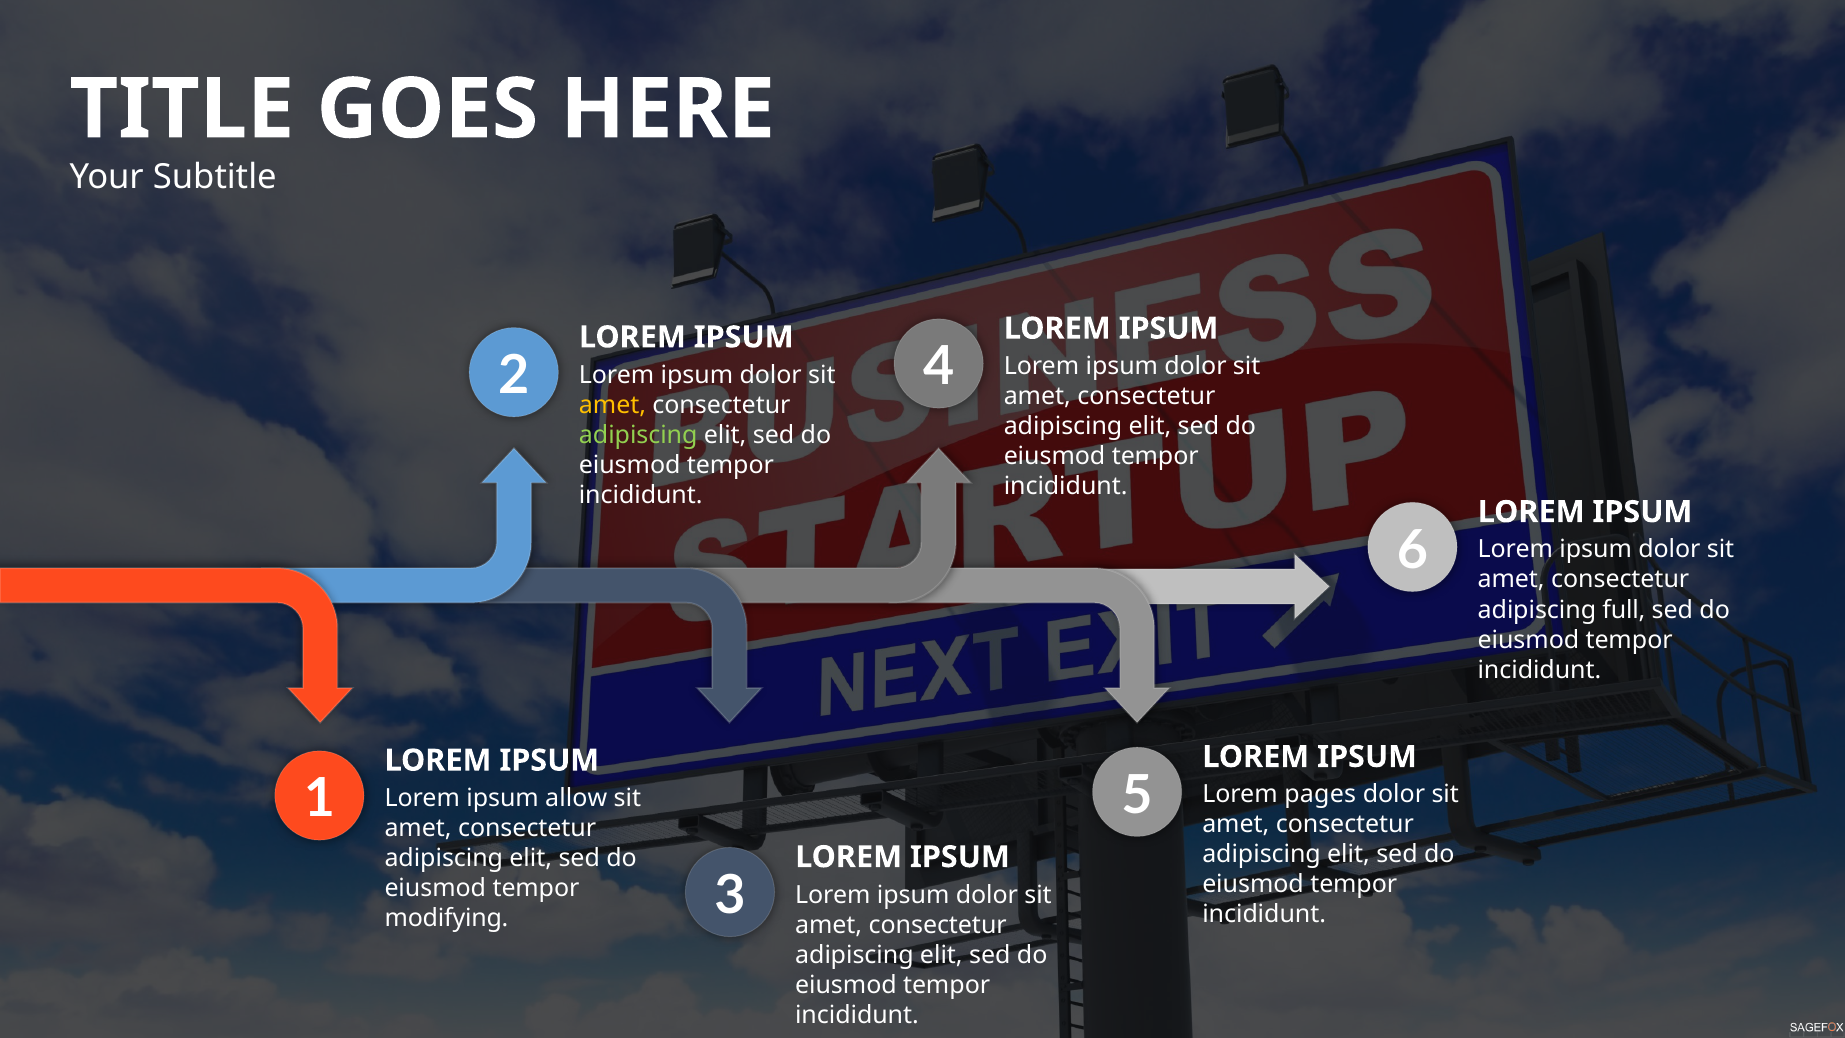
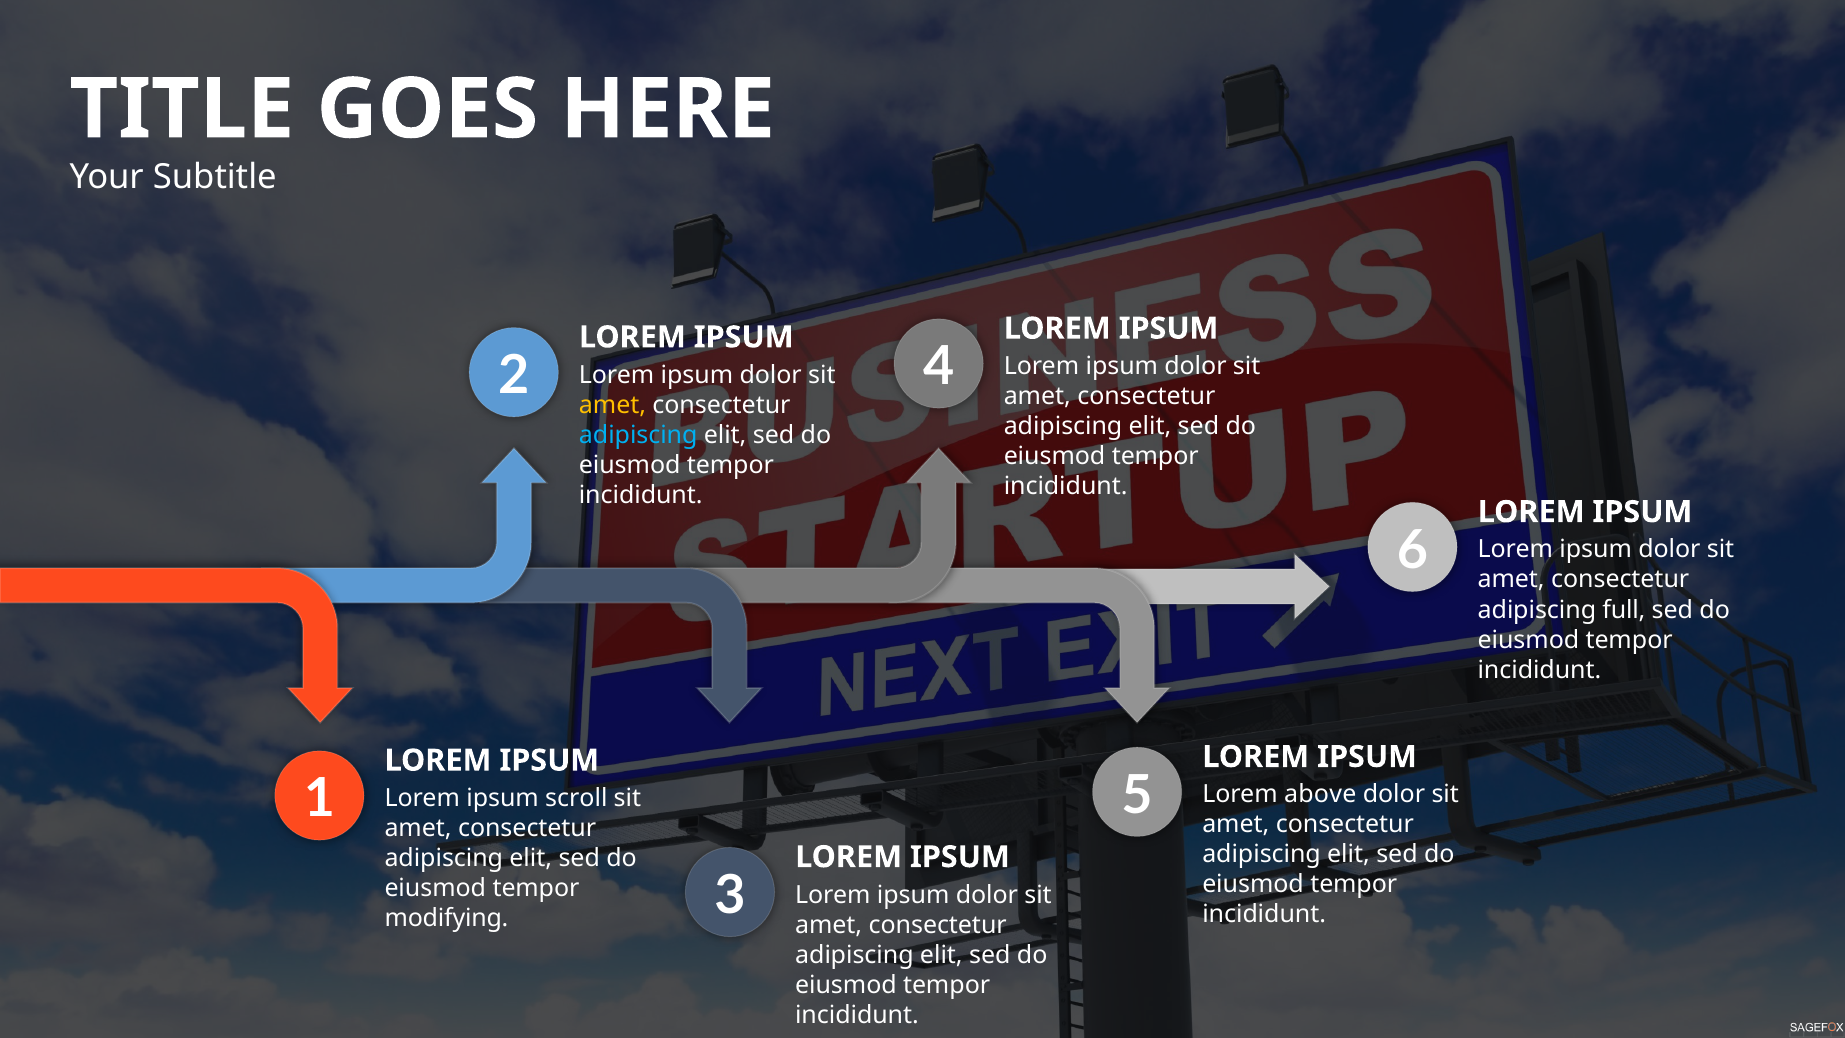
adipiscing colour: light green -> light blue (638, 435)
pages: pages -> above (1320, 794)
allow: allow -> scroll (576, 798)
